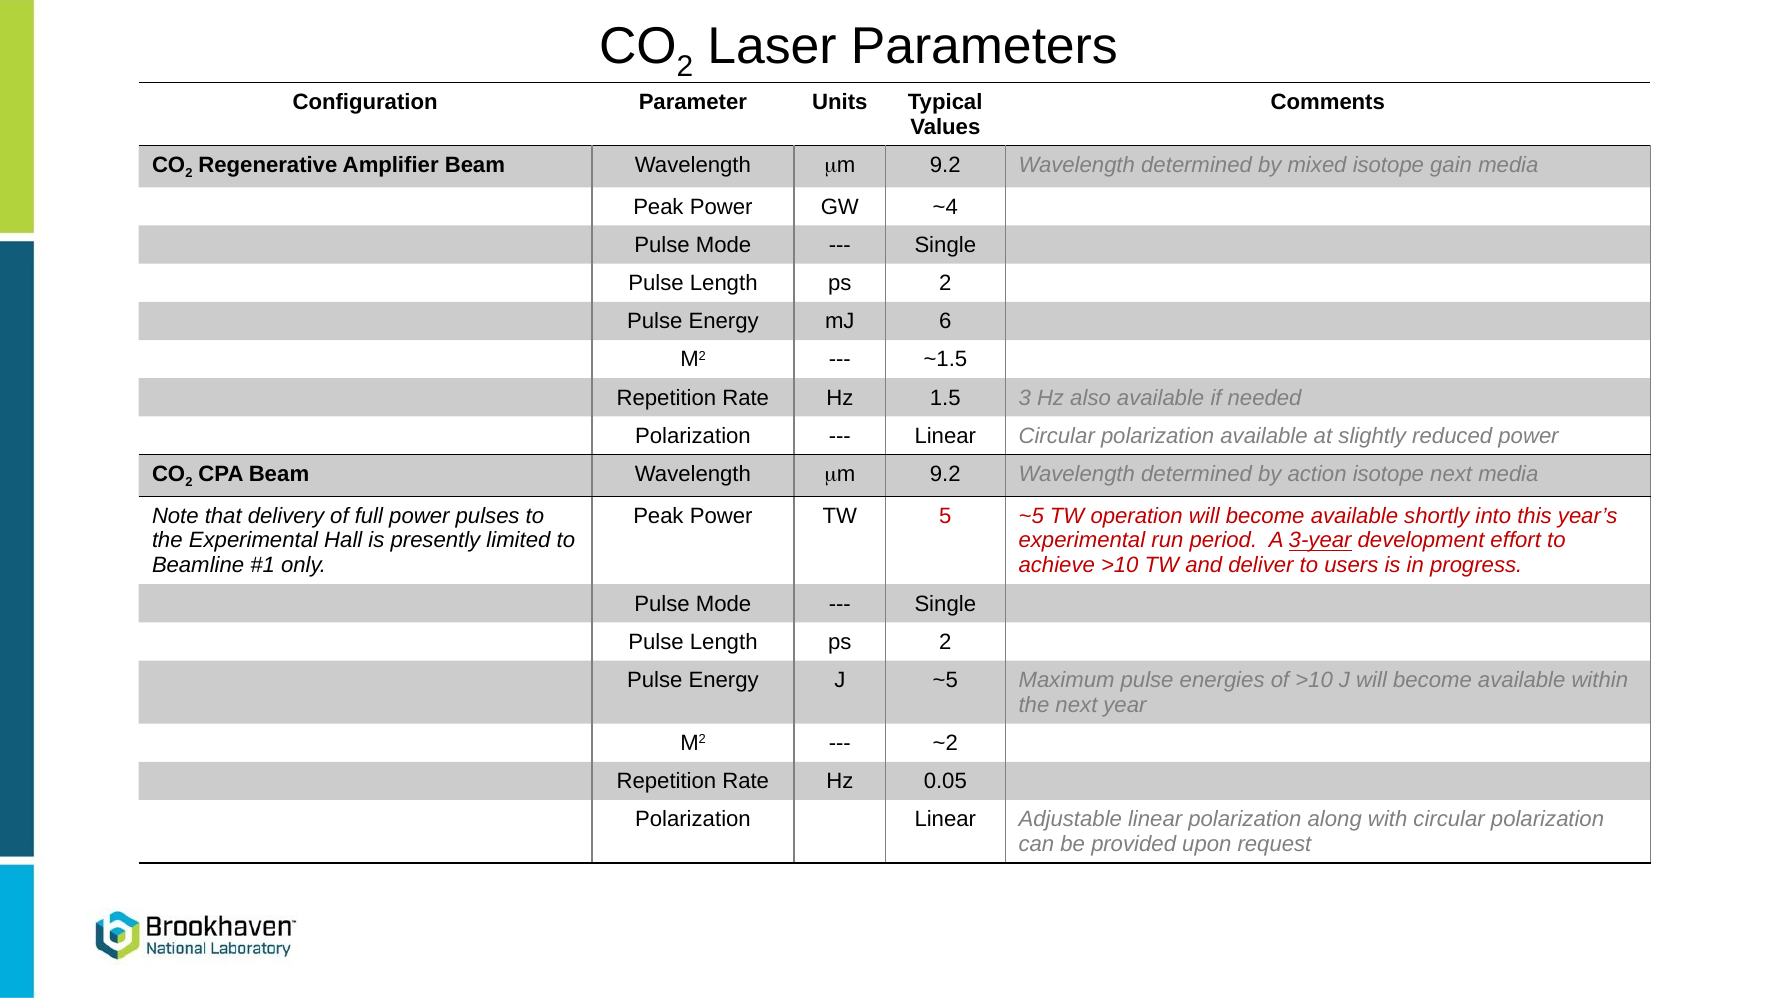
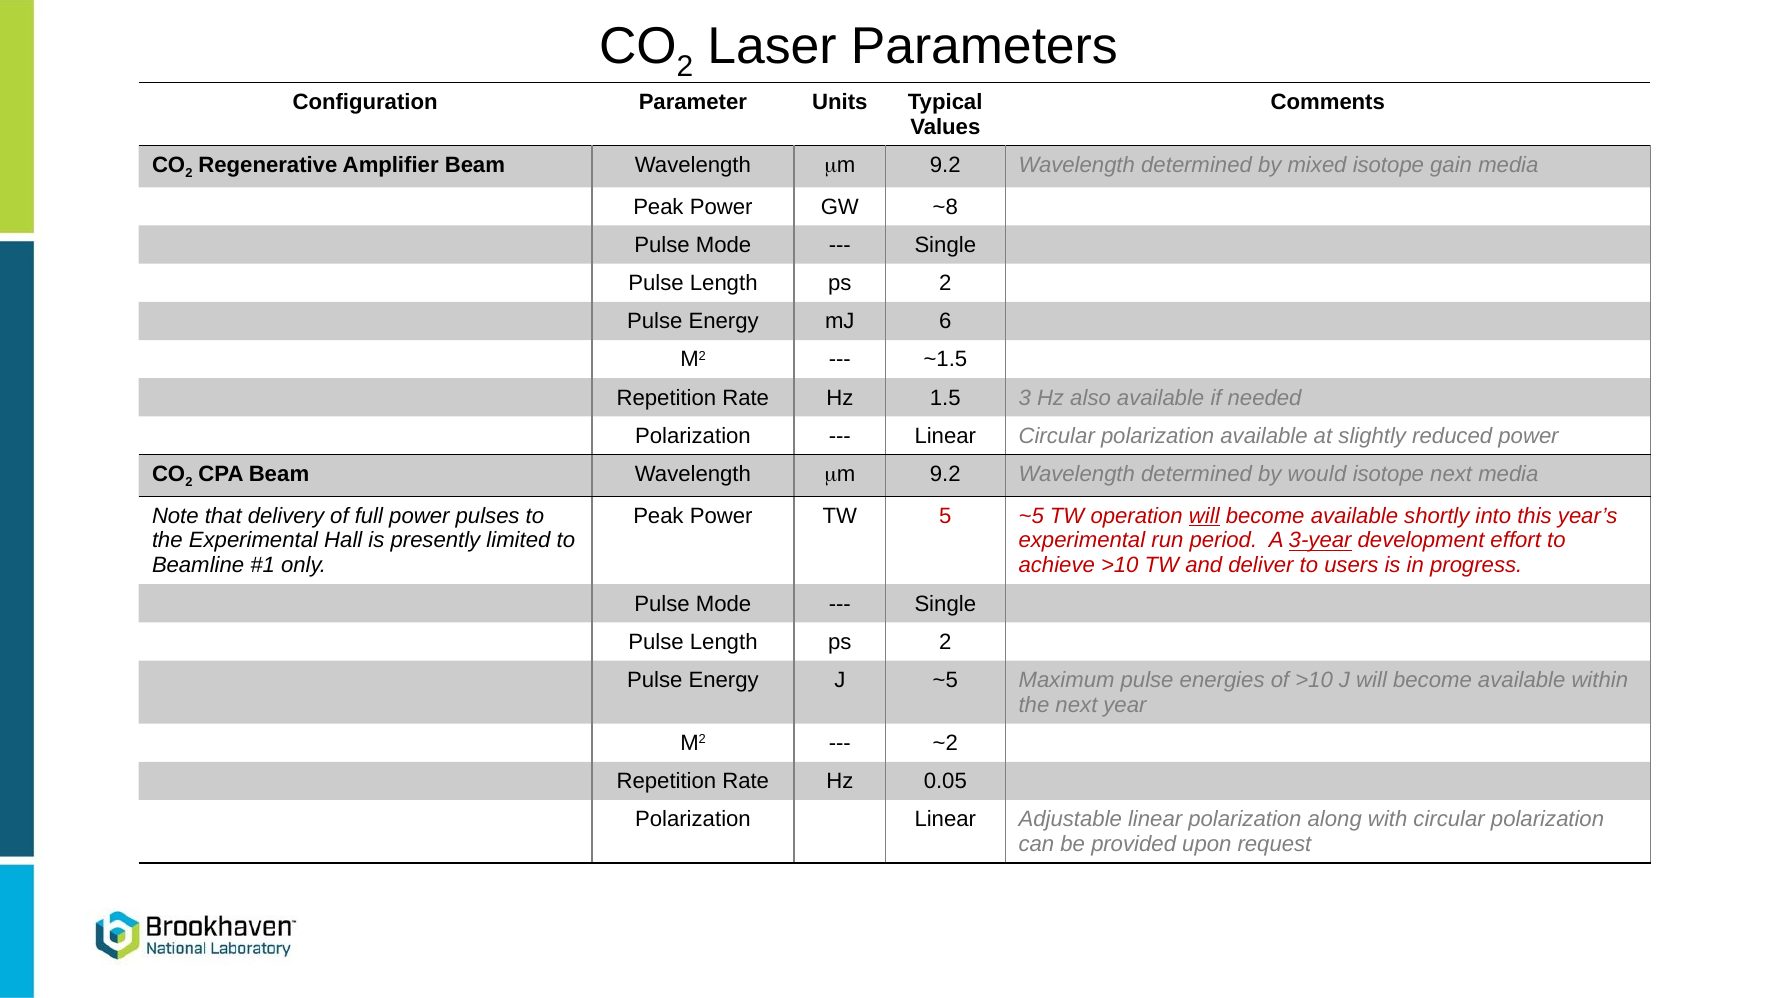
~4: ~4 -> ~8 (945, 207)
action: action -> would (1317, 474)
will underline: none -> present (1204, 516)
